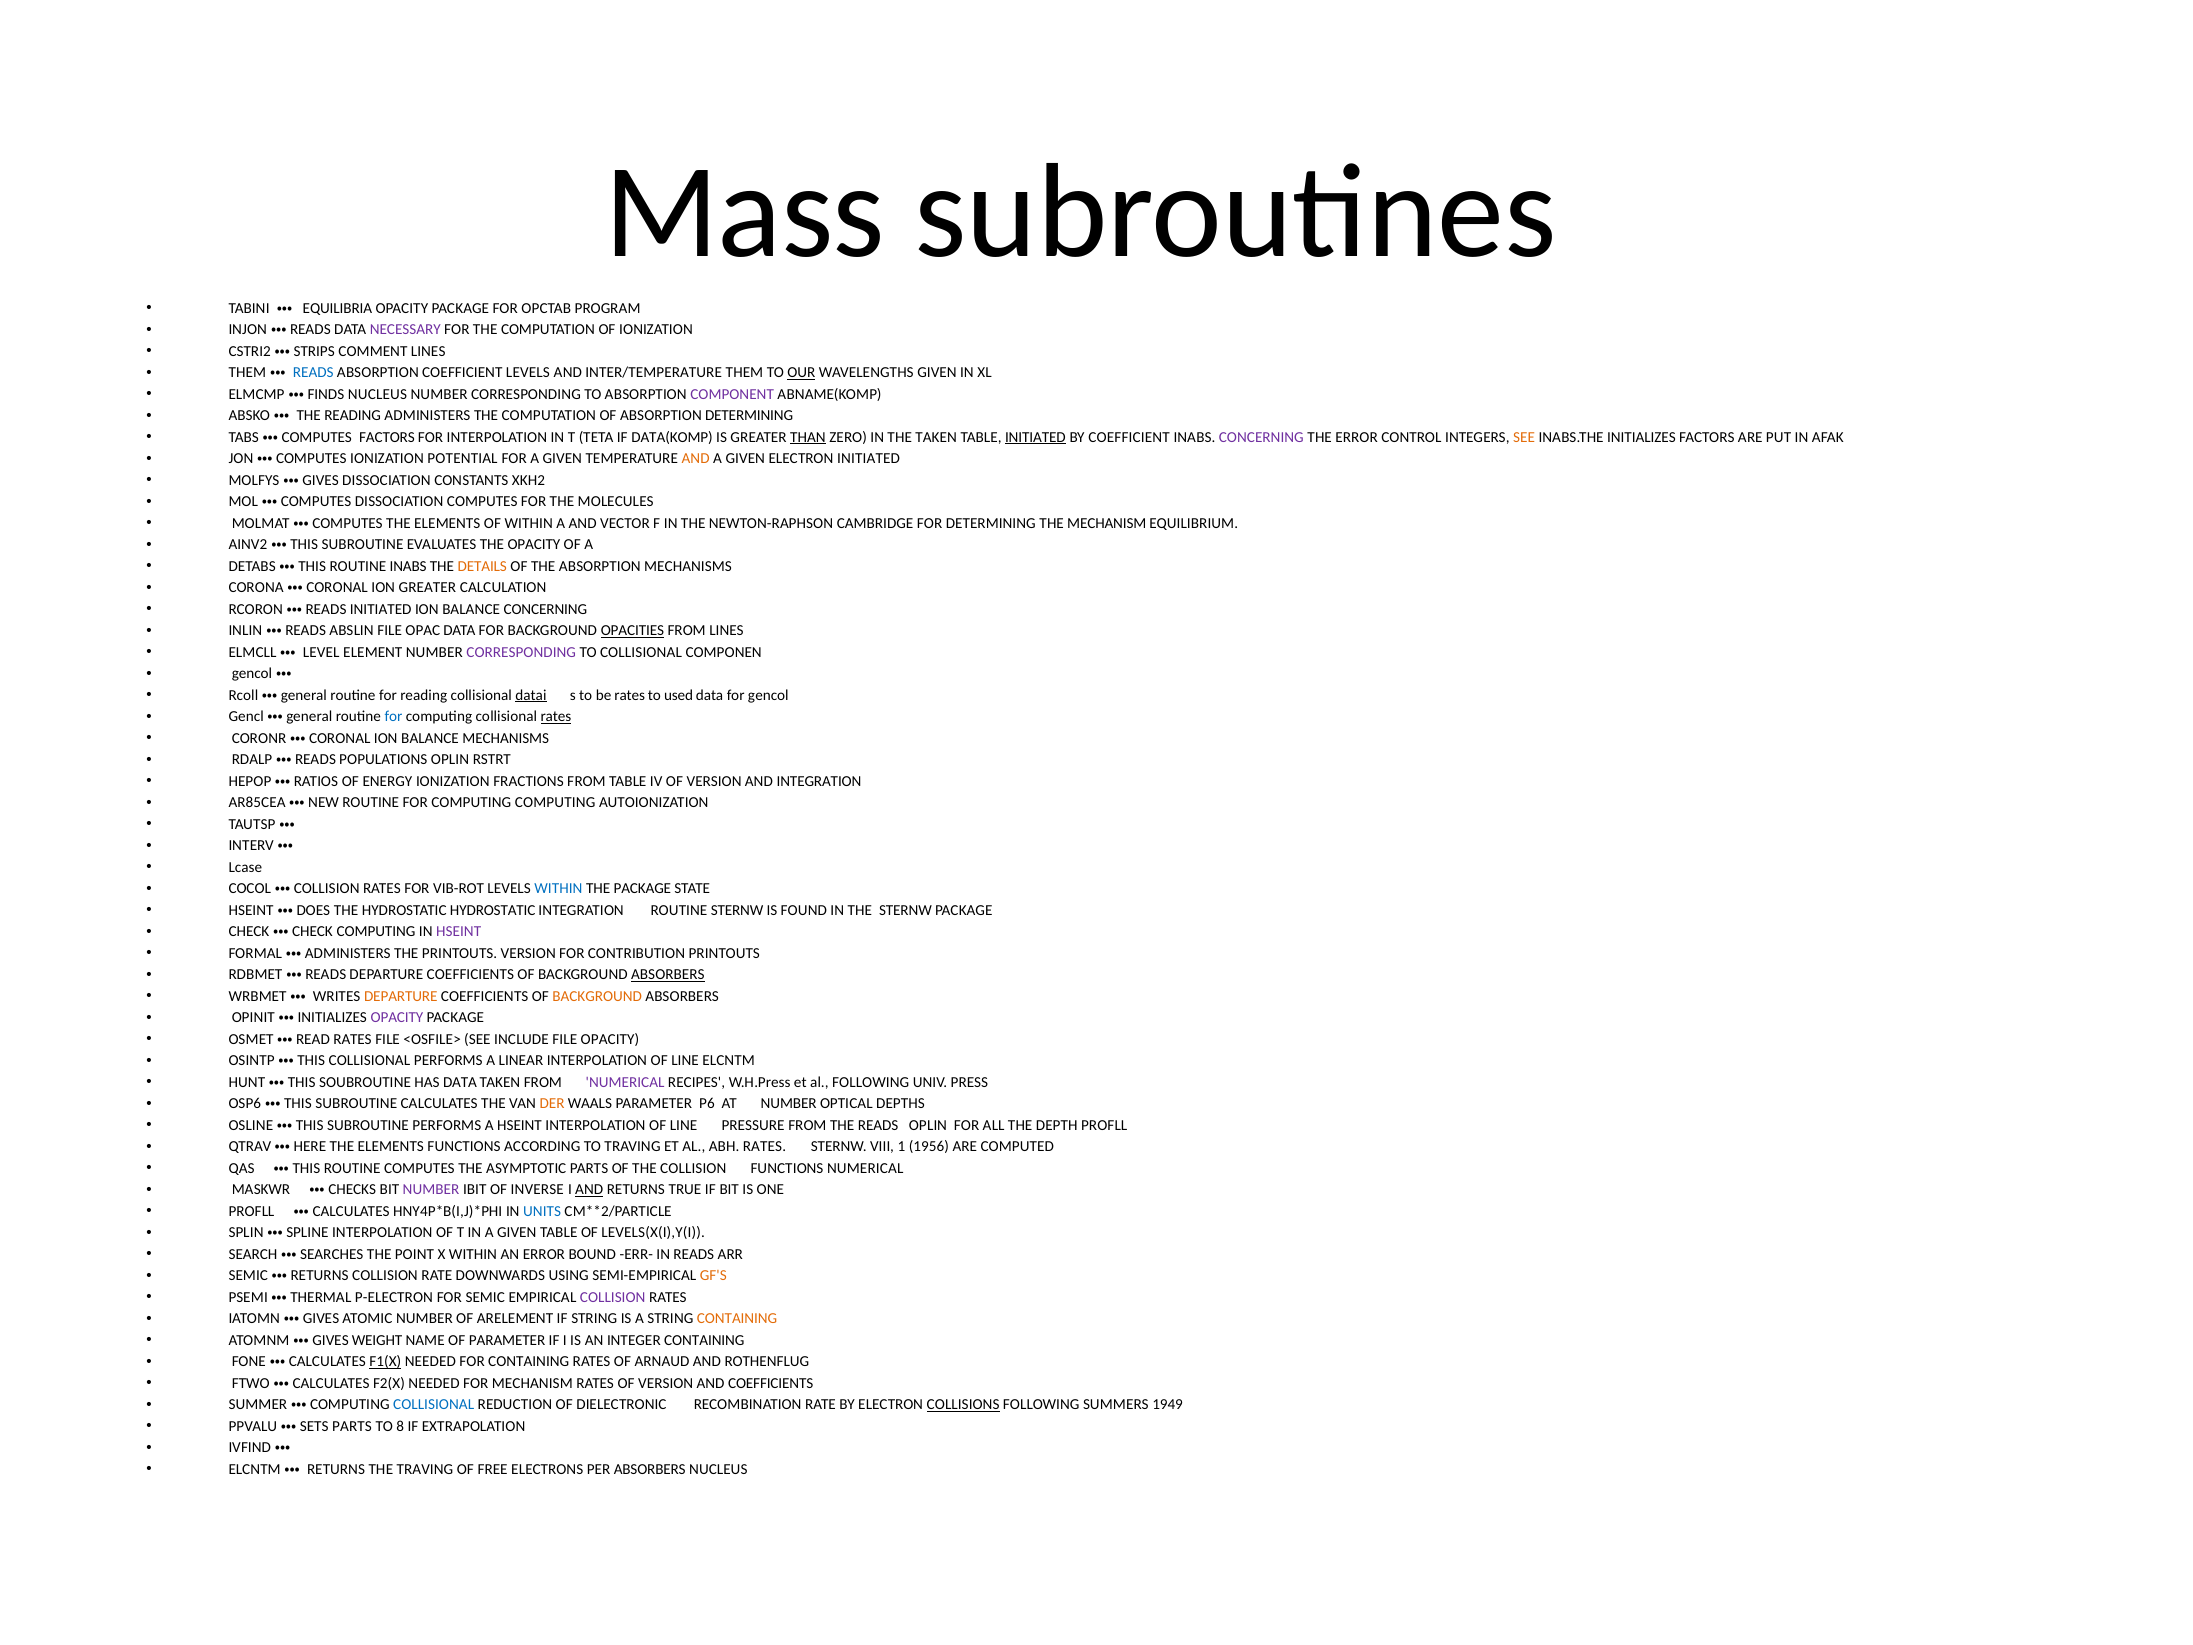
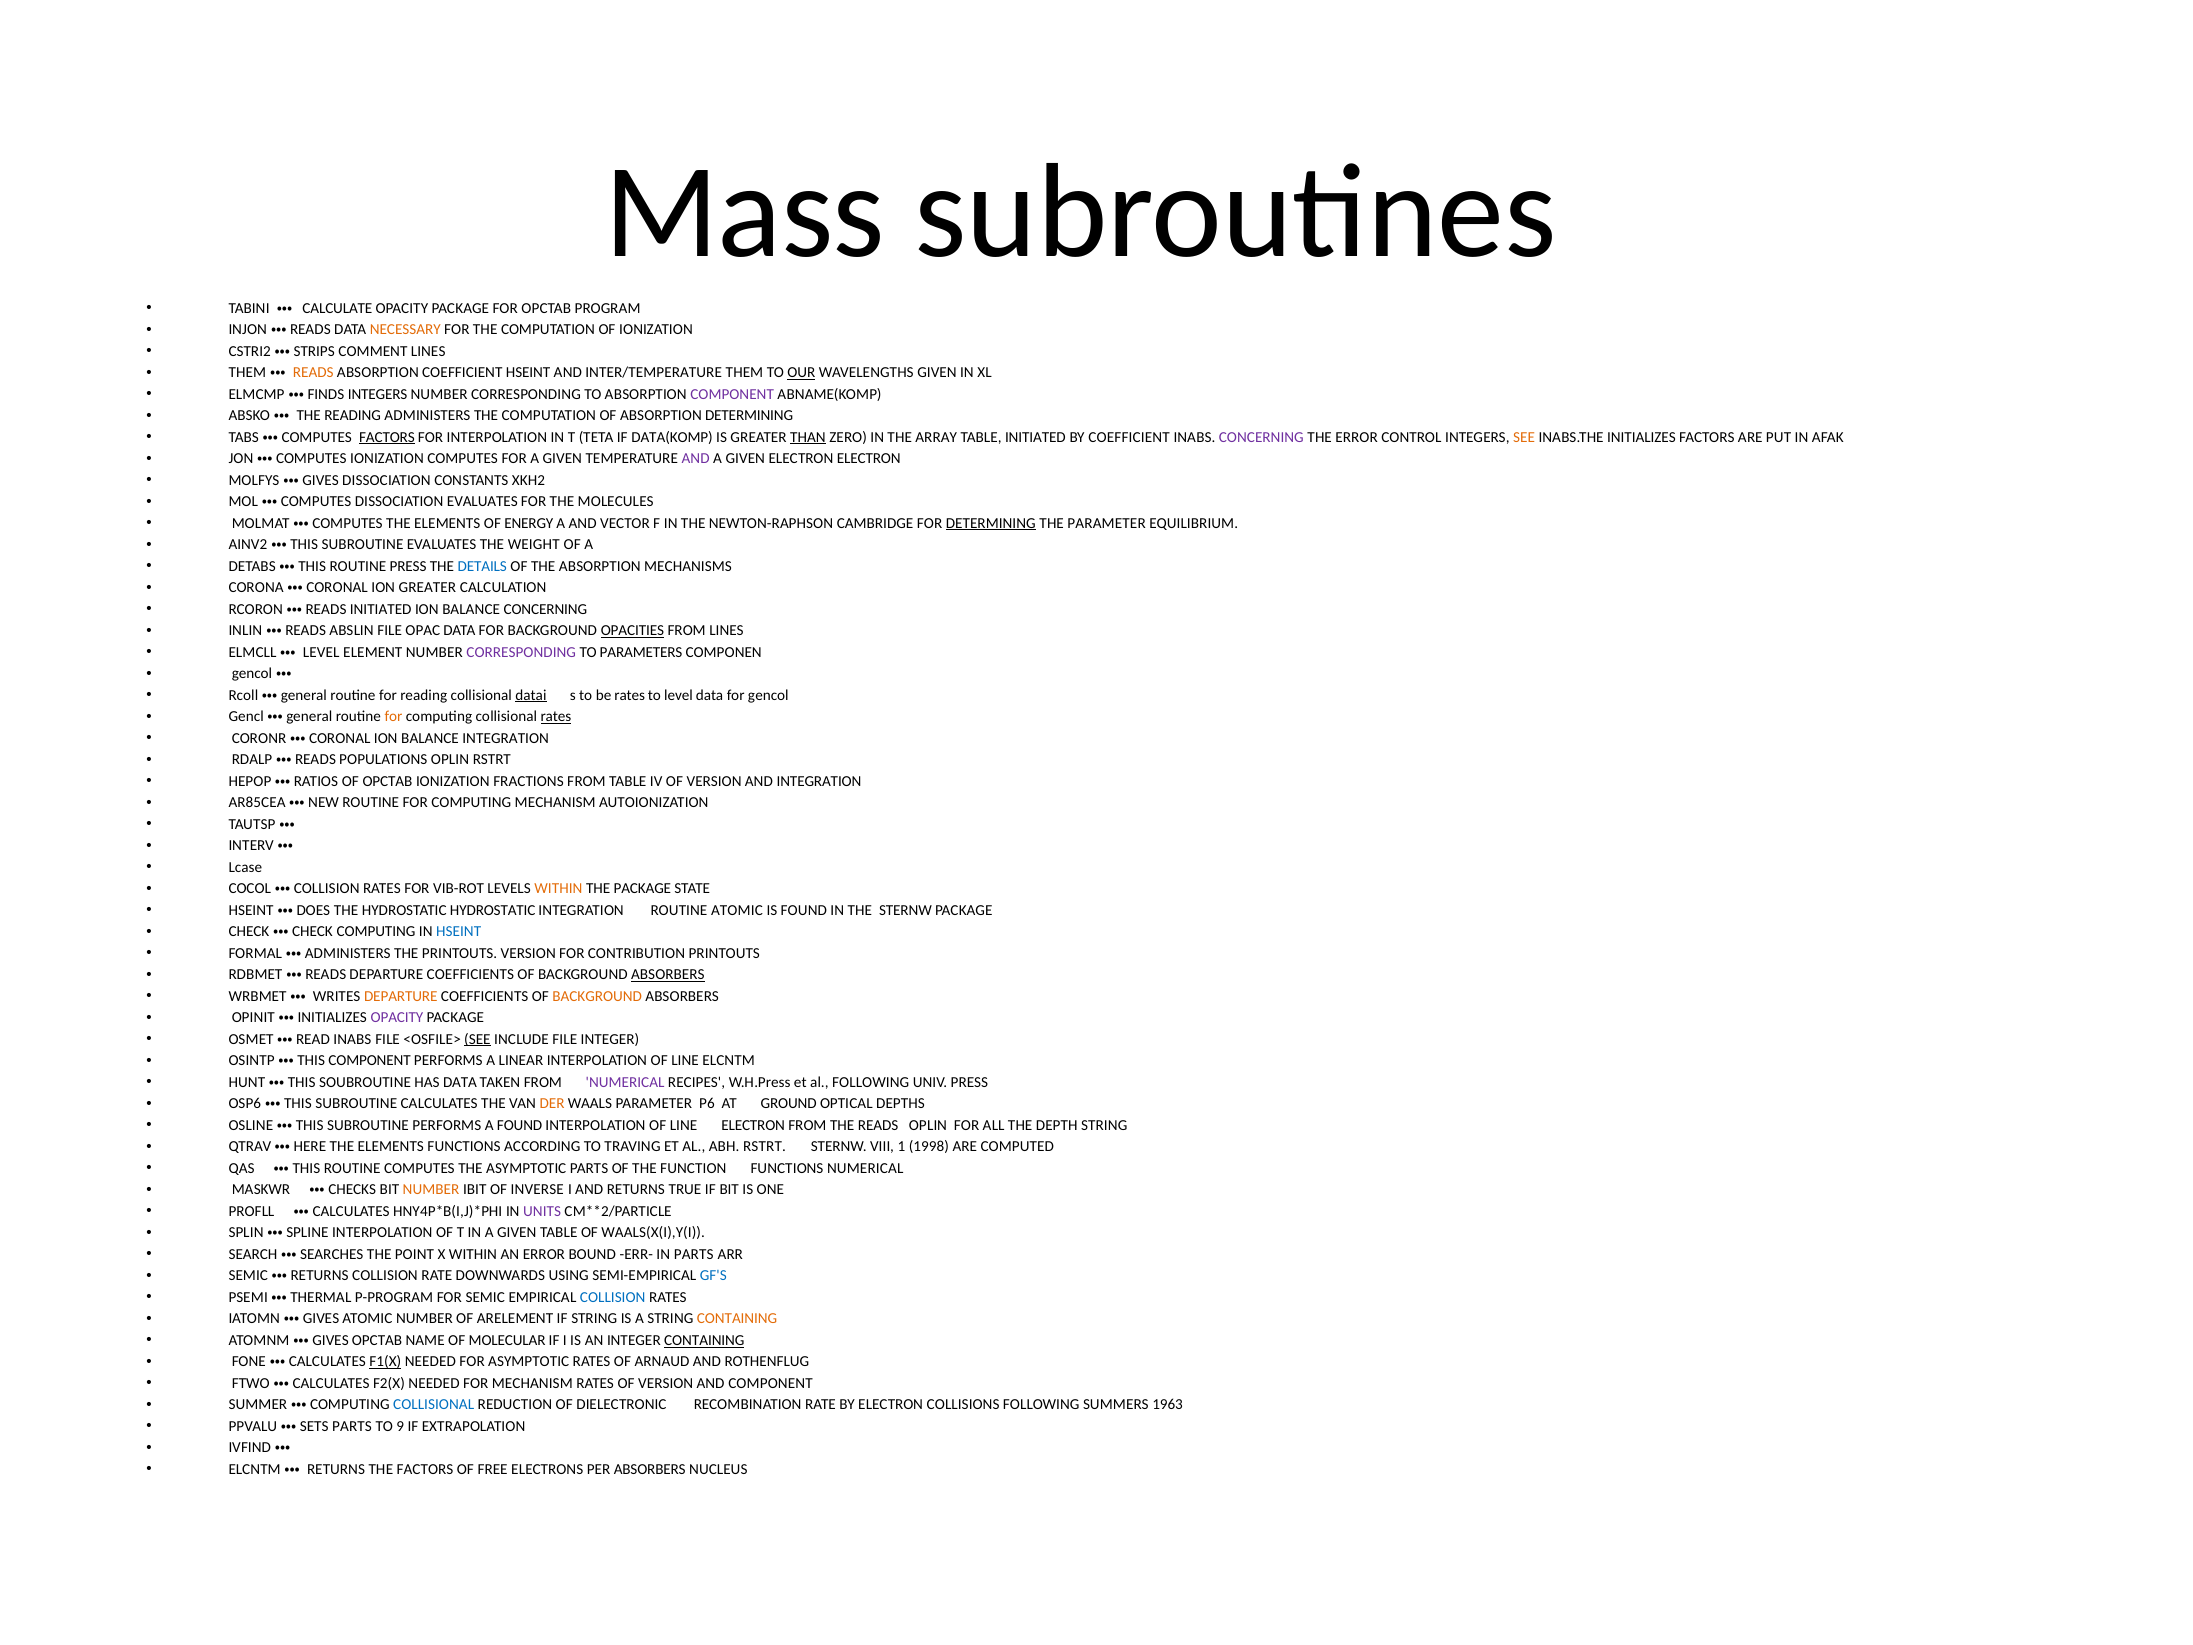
EQUILIBRIA: EQUILIBRIA -> CALCULATE (337, 308)
NECESSARY colour: purple -> orange (405, 330)
READS colour: blue -> orange (313, 373)
COEFFICIENT LEVELS: LEVELS -> HSEINT (528, 373)
NUCLEUS: NUCLEUS -> INTEGERS (378, 394)
FACTORS underline: none -> present (387, 437)
THE TAKEN: TAKEN -> ARRAY (936, 437)
INITIATED underline: present -> none (1035, 437)
IONIZATION POTENTIAL: POTENTIAL -> COMPUTES (463, 459)
AND colour: orange -> purple (696, 459)
ELECTRON INITIATED: INITIATED -> ELECTRON (869, 459)
DISSOCIATION COMPUTES: COMPUTES -> EVALUATES (482, 502)
OF WITHIN: WITHIN -> ENERGY (529, 523)
DETERMINING underline: none -> present (991, 523)
THE MECHANISM: MECHANISM -> PARAMETER (1107, 523)
THE OPACITY: OPACITY -> WEIGHT (534, 545)
ROUTINE INABS: INABS -> PRESS (408, 566)
DETAILS colour: orange -> blue (482, 566)
TO COLLISIONAL: COLLISIONAL -> PARAMETERS (641, 652)
to used: used -> level (678, 695)
for colour: blue -> orange (394, 717)
BALANCE MECHANISMS: MECHANISMS -> INTEGRATION (506, 738)
OF ENERGY: ENERGY -> OPCTAB (387, 781)
COMPUTING COMPUTING: COMPUTING -> MECHANISM (555, 803)
WITHIN colour: blue -> orange (558, 889)
ROUTINE STERNW: STERNW -> ATOMIC (737, 910)
HSEINT colour: purple -> blue (459, 932)
RATES: RATES -> INABS (352, 1039)
SEE underline: none -> present (477, 1039)
FILE OPACITY: OPACITY -> INTEGER (610, 1039)
COLLISIONAL: COLLISIONAL -> COMPONENT (370, 1061)
AT NUMBER: NUMBER -> GROUND (789, 1104)
A HSEINT: HSEINT -> FOUND (520, 1125)
LINE PRESSURE: PRESSURE -> ELECTRON (753, 1125)
DEPTH PROFLL: PROFLL -> STRING (1104, 1125)
ABH RATES: RATES -> RSTRT (764, 1147)
1956: 1956 -> 1998 (929, 1147)
THE COLLISION: COLLISION -> FUNCTION (693, 1168)
NUMBER colour: purple -> orange (431, 1190)
AND underline: present -> none (589, 1190)
UNITS colour: blue -> purple (542, 1211)
LEVELS(X(I),Y(I: LEVELS(X(I),Y(I -> WAALS(X(I),Y(I (653, 1233)
IN READS: READS -> PARTS (694, 1254)
GF'S colour: orange -> blue (713, 1276)
P-ELECTRON: P-ELECTRON -> P-PROGRAM (394, 1297)
COLLISION colour: purple -> blue (613, 1297)
WEIGHT: WEIGHT -> OPCTAB (377, 1340)
OF PARAMETER: PARAMETER -> MOLECULAR (507, 1340)
CONTAINING underline: none -> present (704, 1340)
FOR CONTAINING: CONTAINING -> ASYMPTOTIC (529, 1362)
AND COEFFICIENTS: COEFFICIENTS -> COMPONENT (771, 1383)
COLLISIONS underline: present -> none (963, 1405)
1949: 1949 -> 1963 (1168, 1405)
8: 8 -> 9 (400, 1426)
THE TRAVING: TRAVING -> FACTORS (425, 1469)
